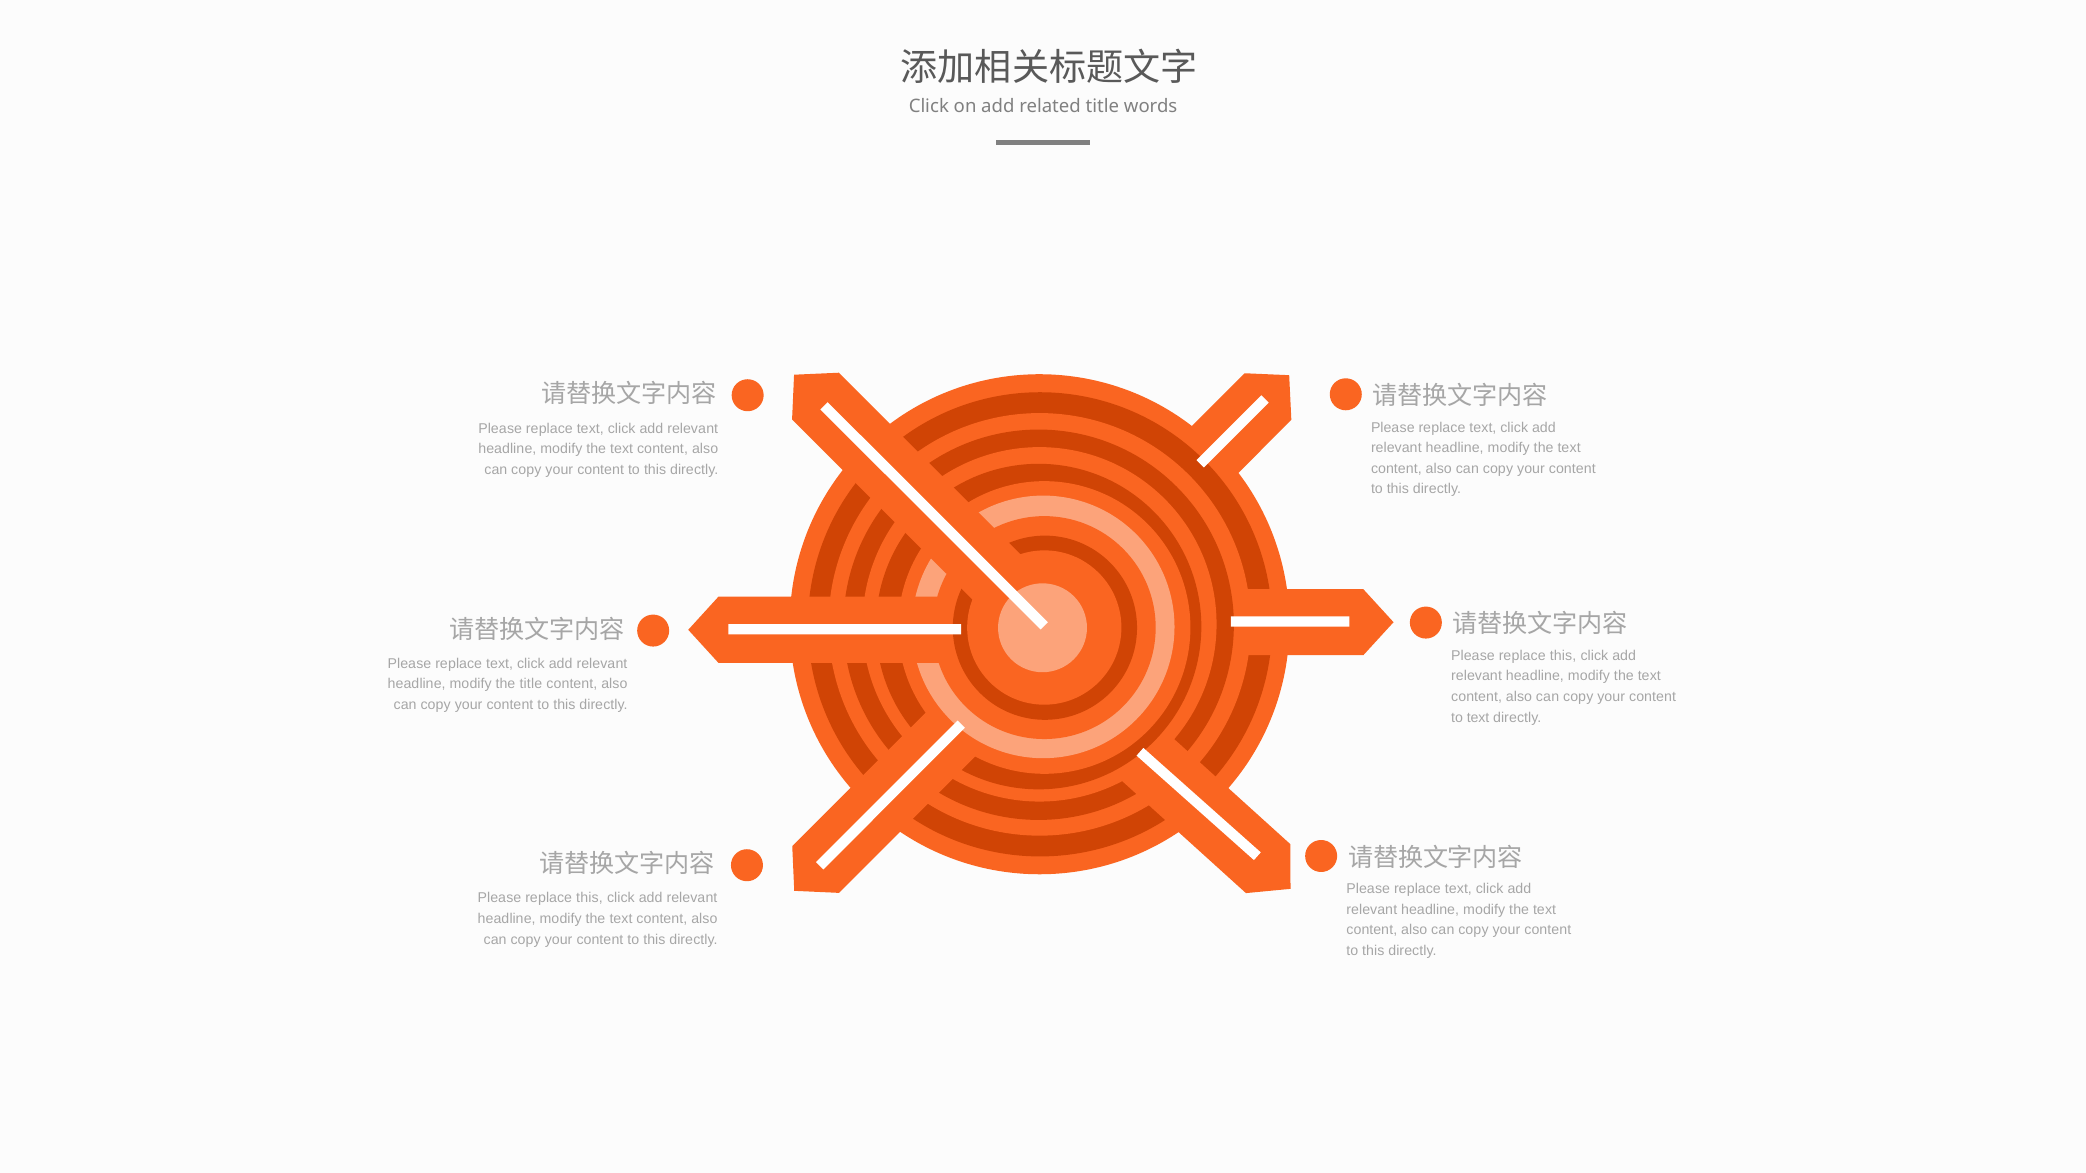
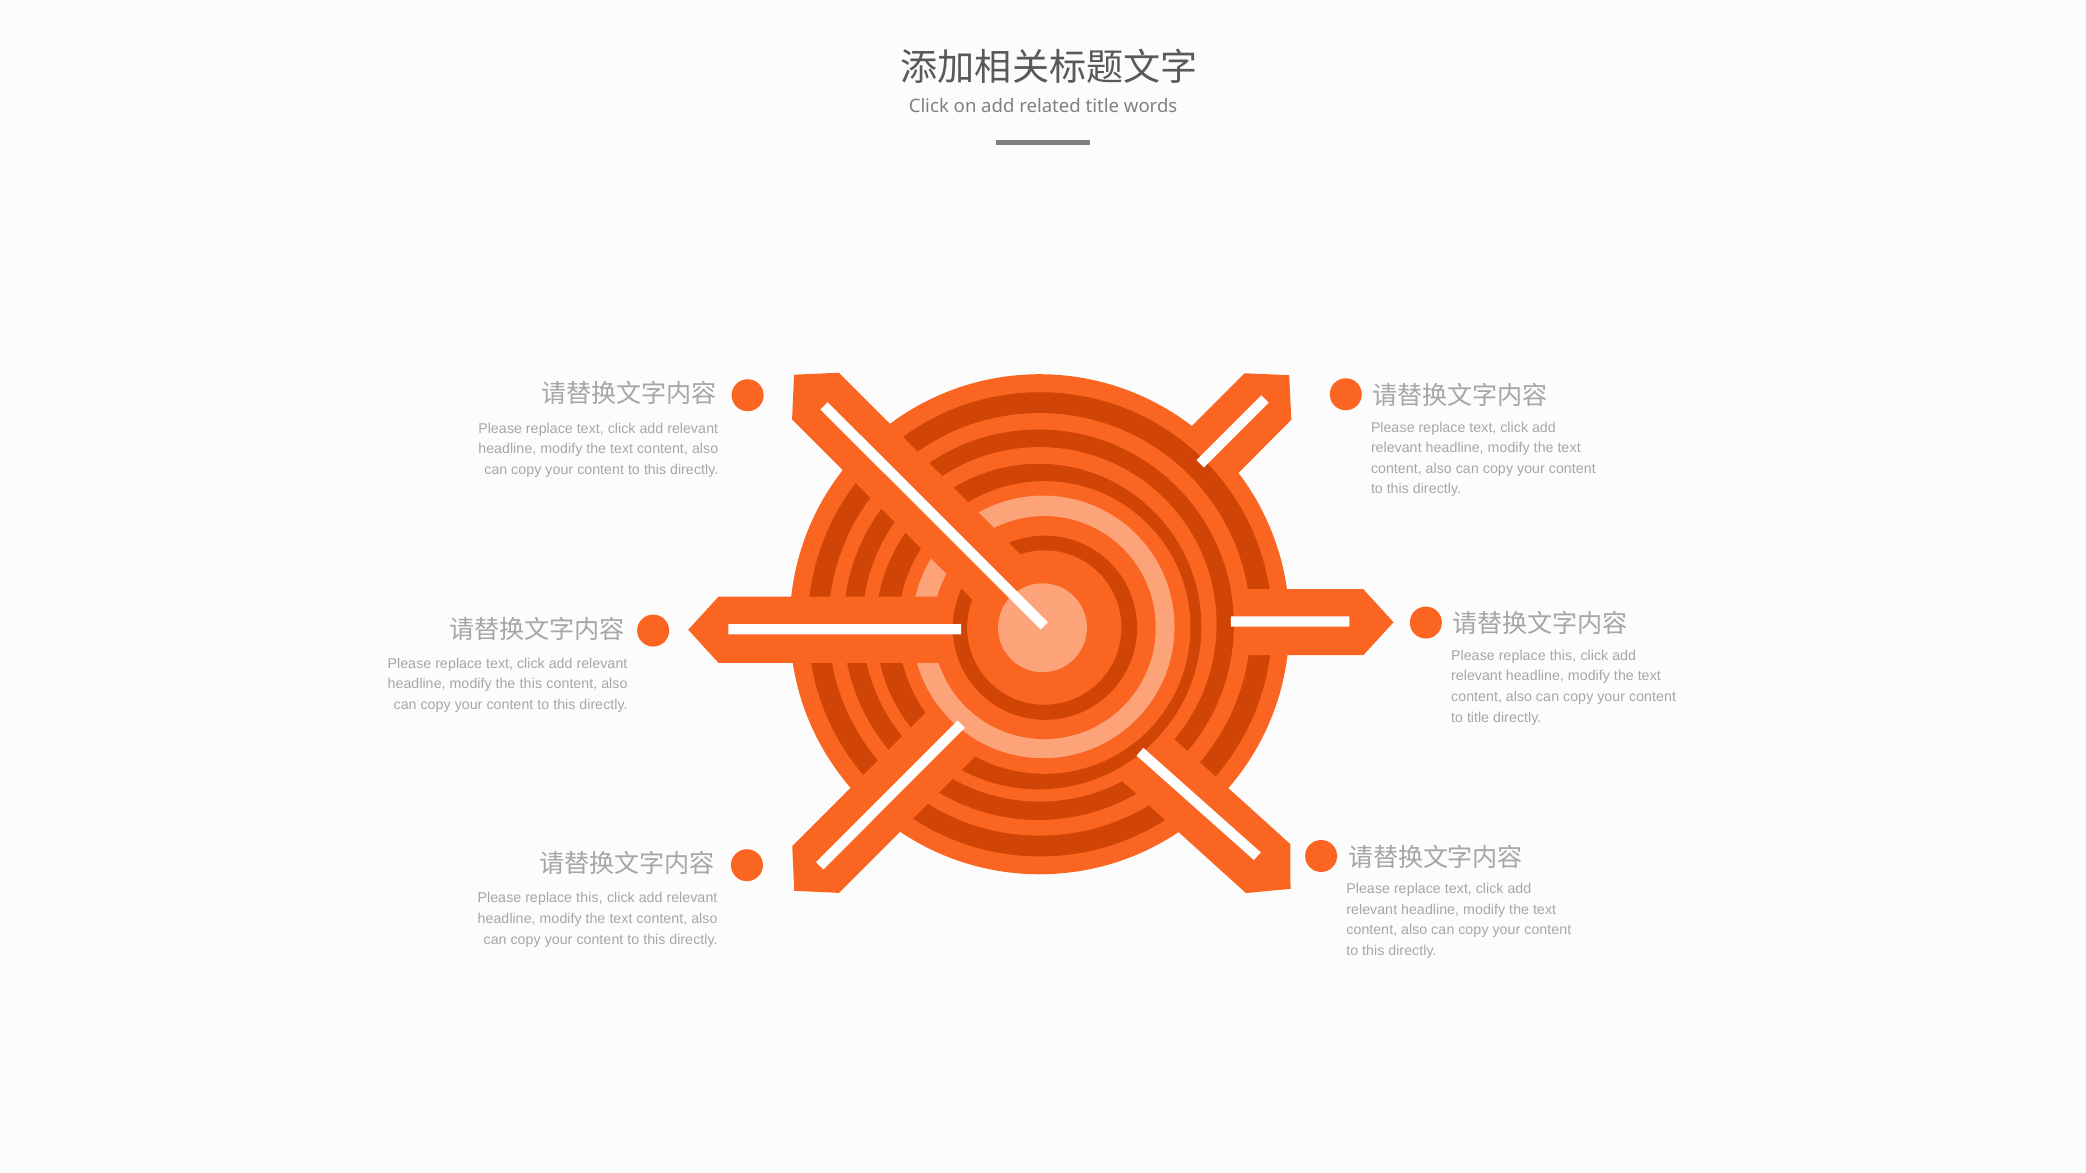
the title: title -> this (531, 684)
to text: text -> title (1478, 718)
